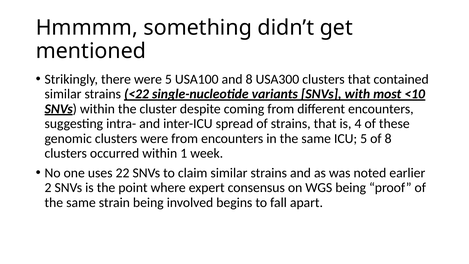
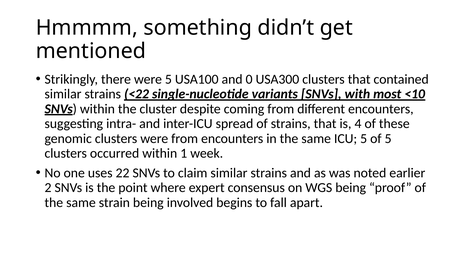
and 8: 8 -> 0 (249, 79)
of 8: 8 -> 5 (388, 138)
